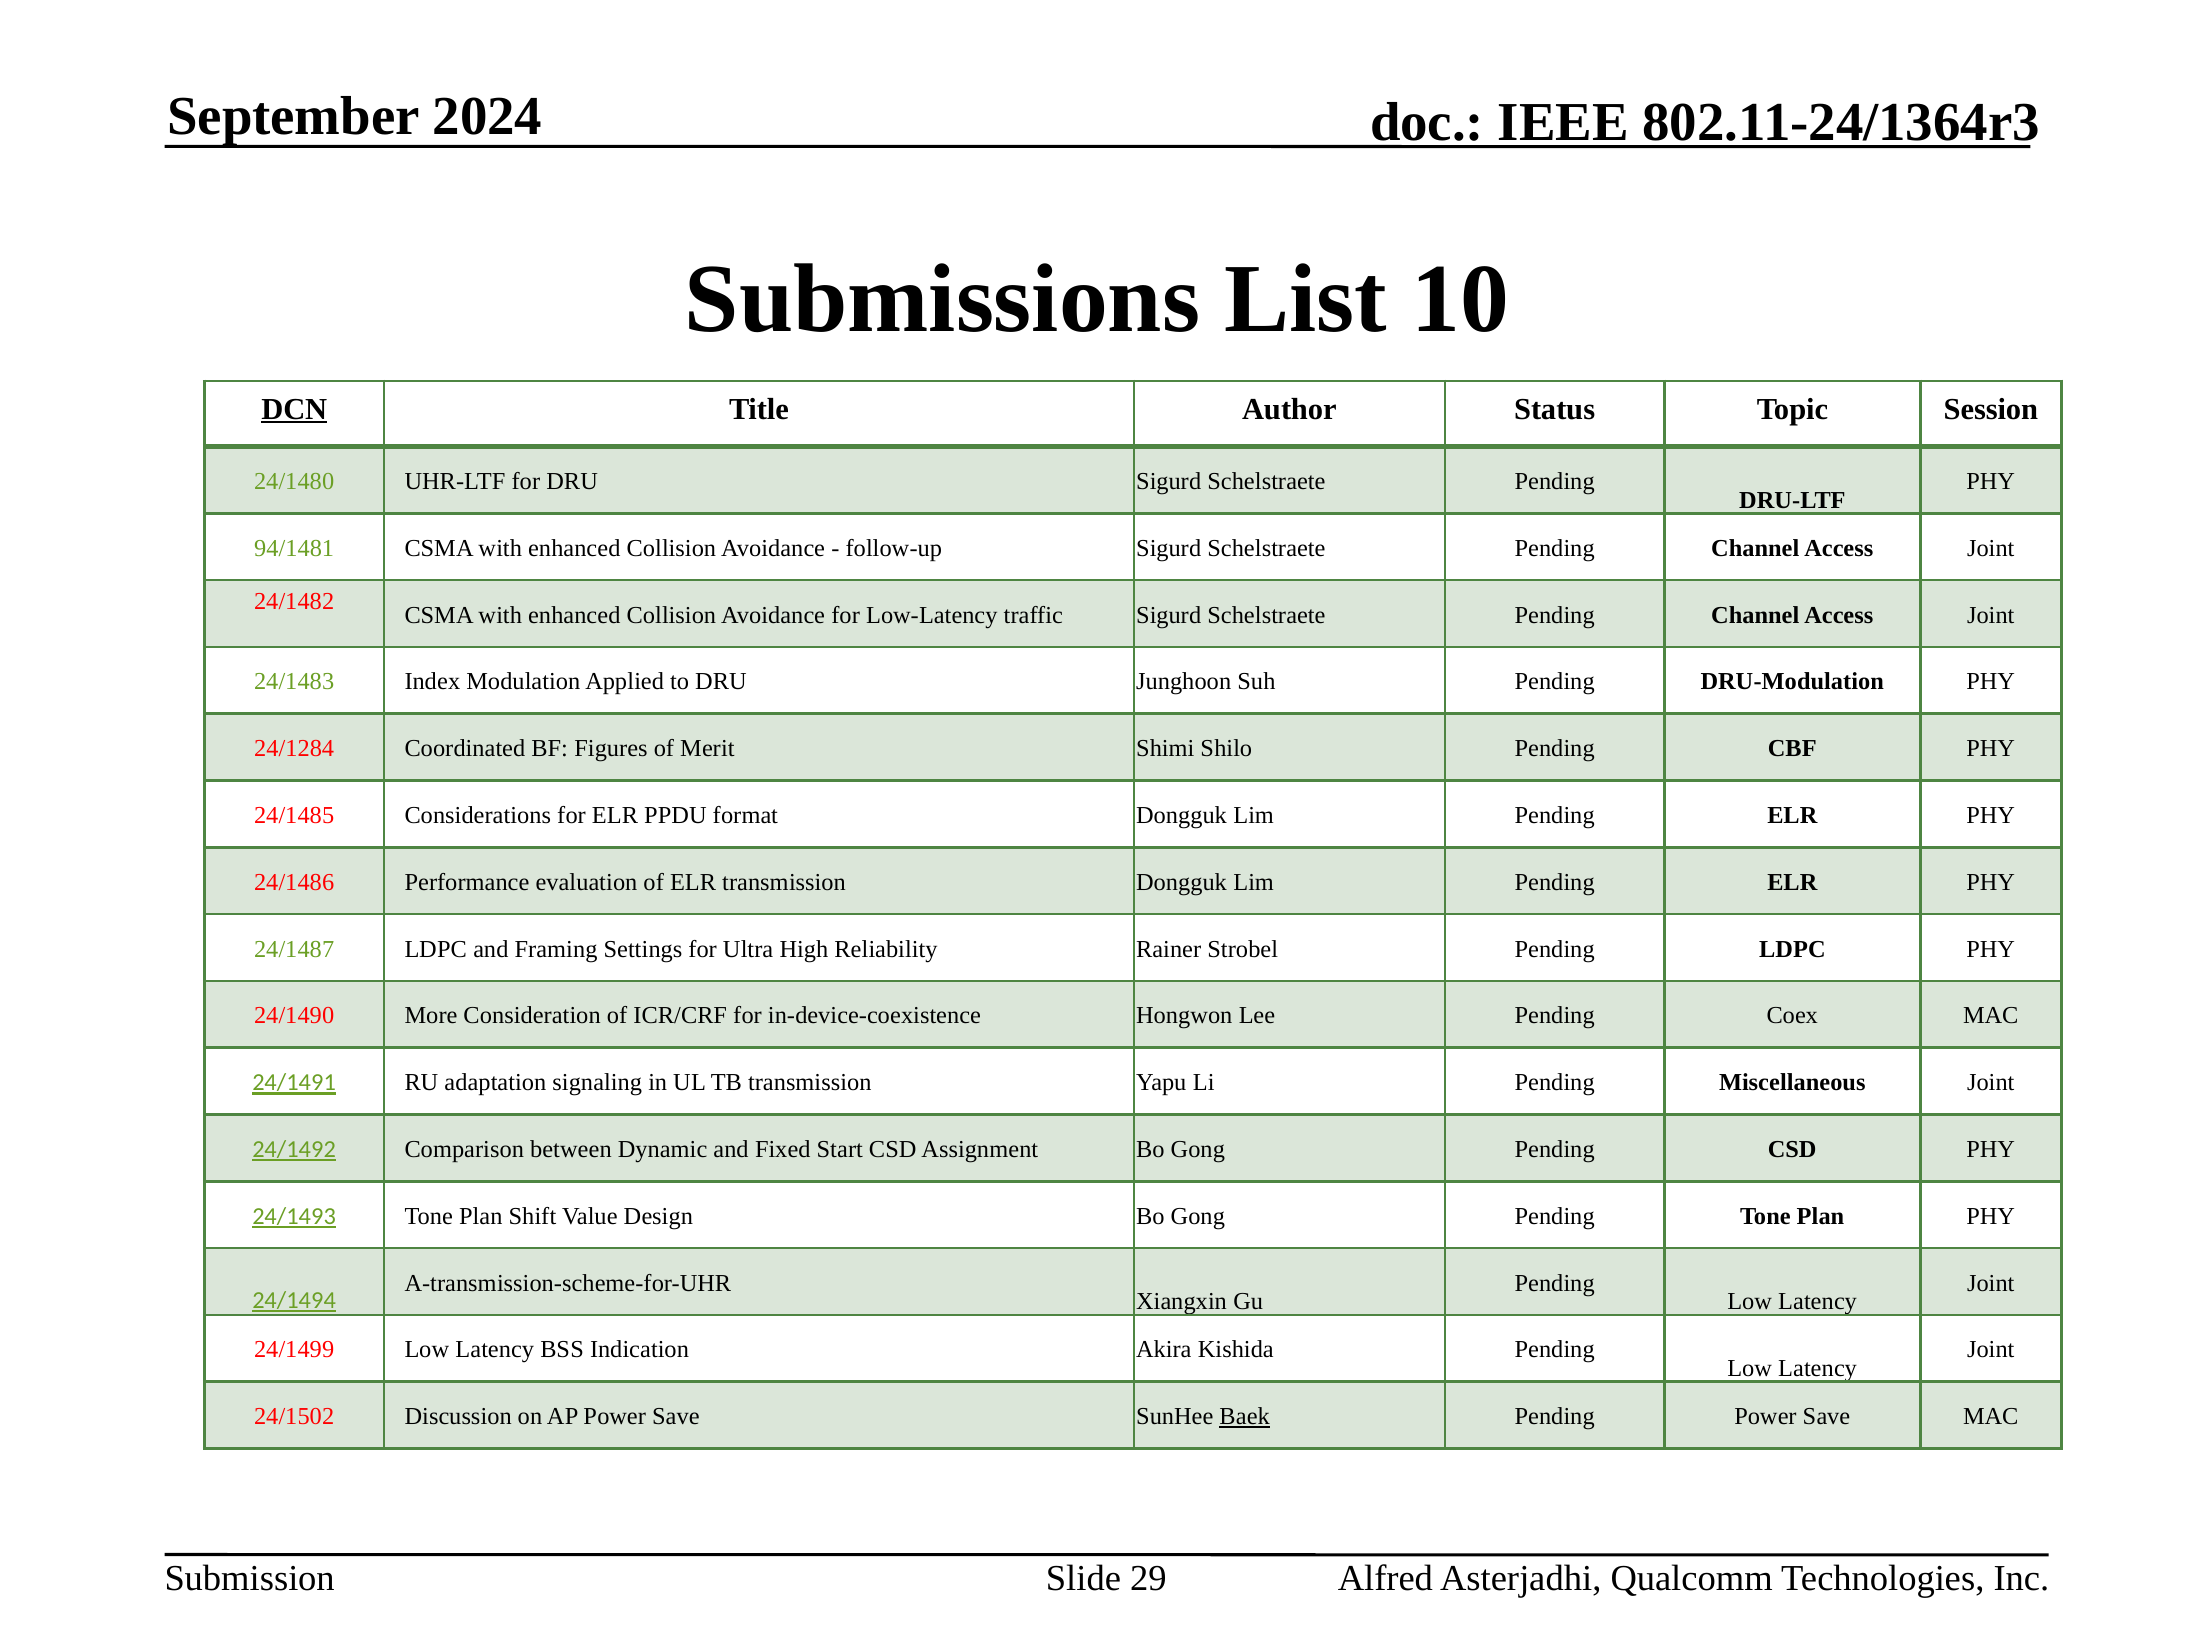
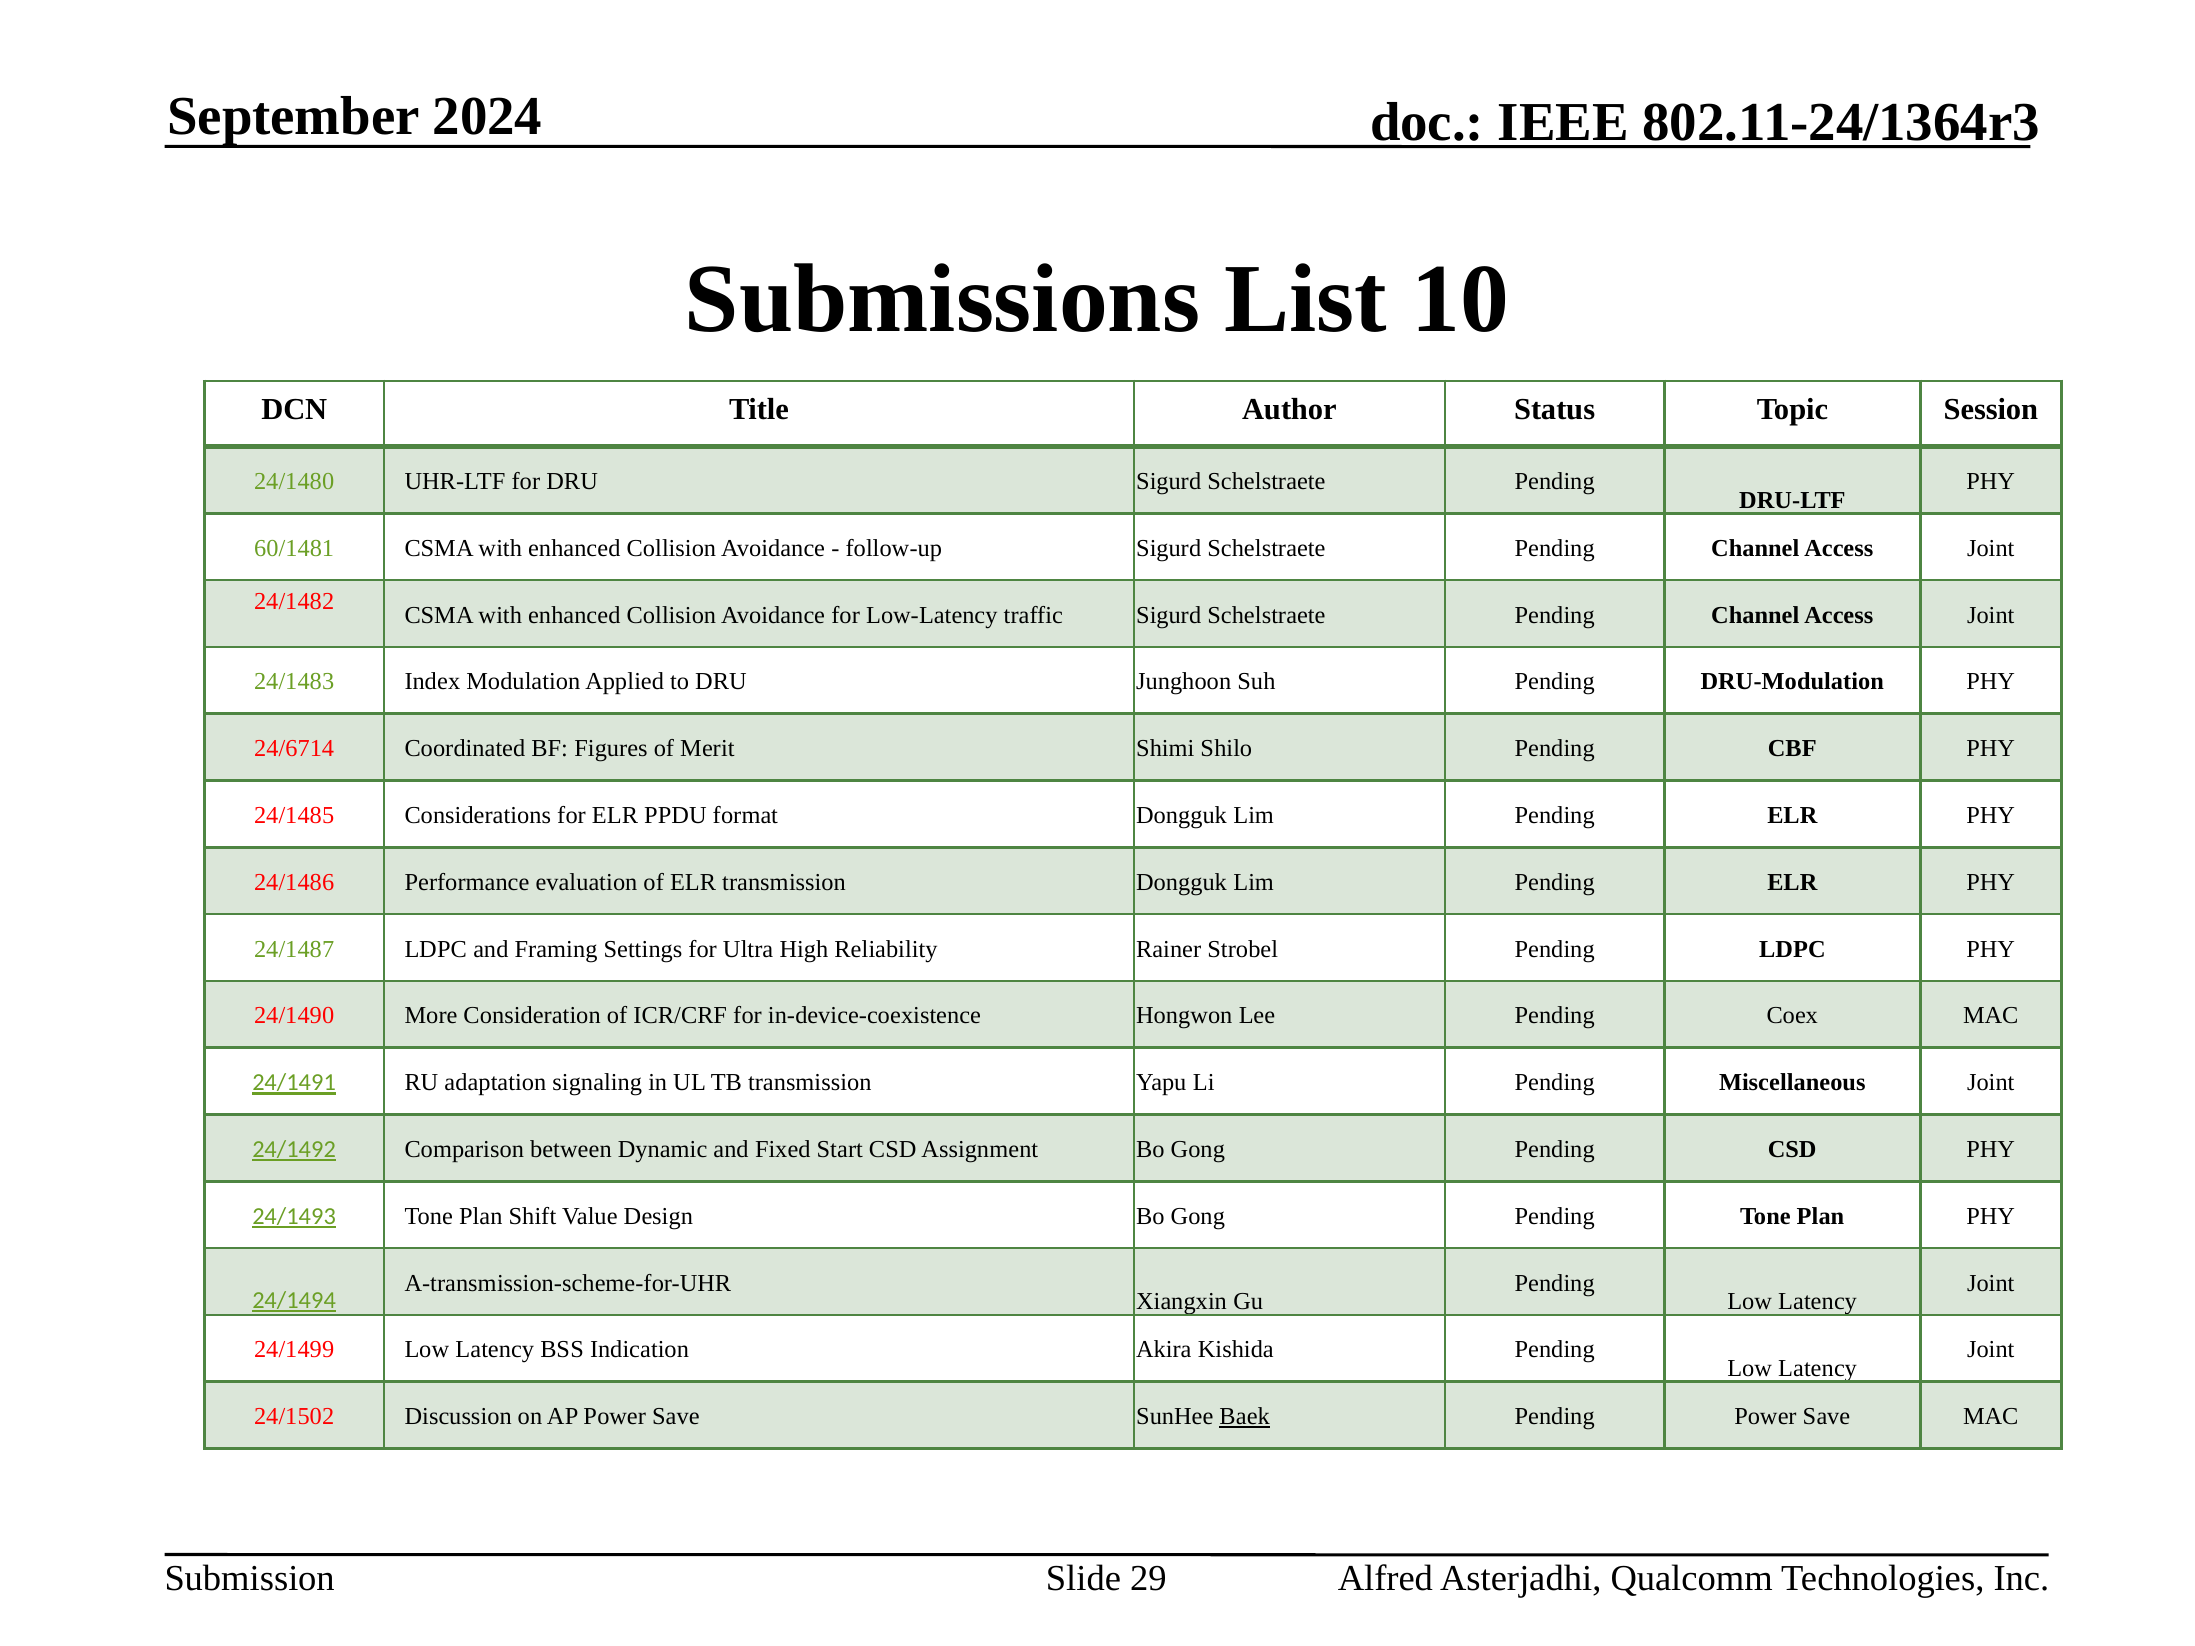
DCN underline: present -> none (294, 409)
94/1481: 94/1481 -> 60/1481 (294, 548)
24/1284: 24/1284 -> 24/6714 (294, 749)
